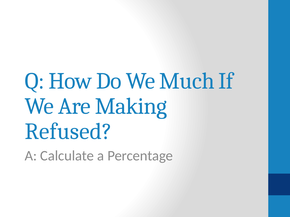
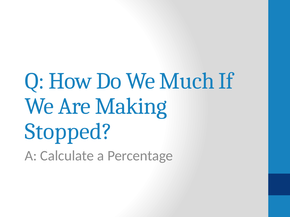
Refused: Refused -> Stopped (68, 132)
